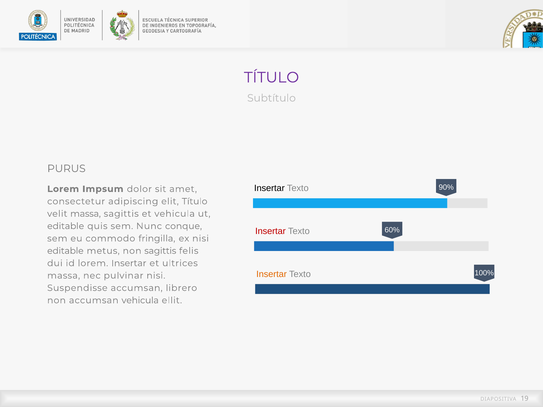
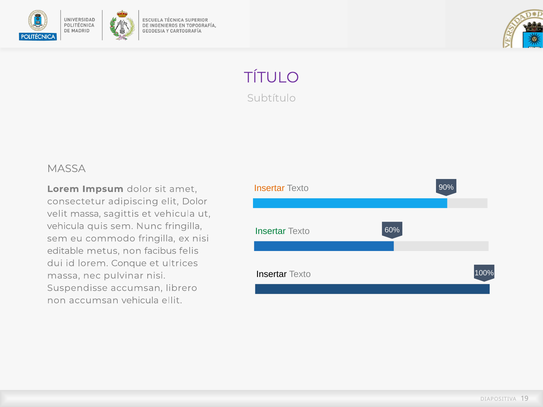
PURUS: PURUS -> MASSA (66, 169)
Insertar colour: black -> orange (269, 188)
elit Título: Título -> Dolor (195, 201)
editable: editable -> vehicula (66, 226)
Nunc conque: conque -> fringilla (184, 226)
Insertar colour: red -> green (270, 231)
non sagittis: sagittis -> facibus (160, 251)
lorem Insertar: Insertar -> Conque (129, 263)
Insertar colour: orange -> black (272, 274)
